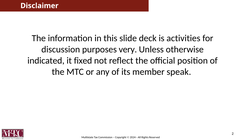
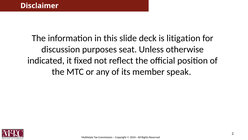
activities: activities -> litigation (183, 38)
very: very -> seat (128, 49)
